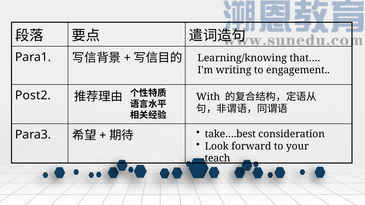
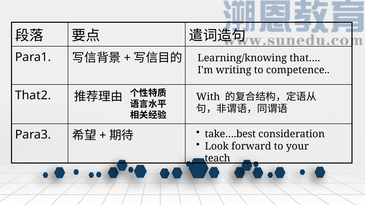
engagement: engagement -> competence (298, 70)
Post2: Post2 -> That2 (33, 95)
